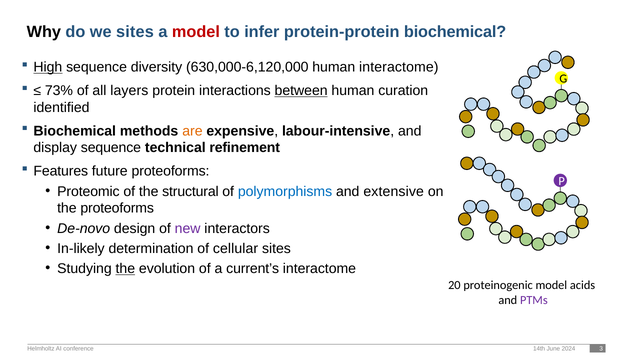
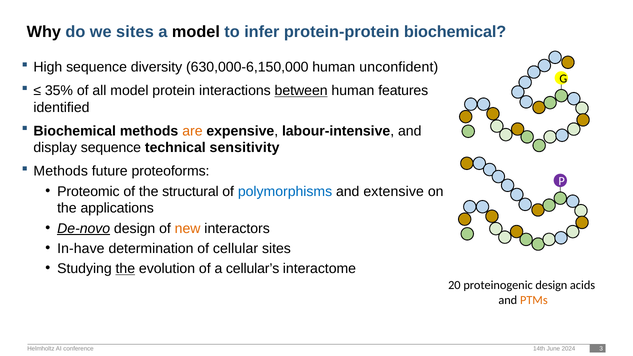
model colour: red -> black (196, 32)
High underline: present -> none (48, 67)
630,000-6,120,000: 630,000-6,120,000 -> 630,000-6,150,000 (247, 67)
human interactome: interactome -> unconfident (399, 67)
73%: 73% -> 35% (59, 91)
all layers: layers -> model (129, 91)
curation: curation -> features (403, 91)
refinement: refinement -> sensitivity (245, 148)
Features: Features -> Methods (61, 171)
the proteoforms: proteoforms -> applications (117, 208)
De-novo underline: none -> present (84, 228)
new colour: purple -> orange (188, 228)
In-likely: In-likely -> In-have (81, 249)
current’s: current’s -> cellular’s (253, 269)
proteinogenic model: model -> design (551, 285)
PTMs colour: purple -> orange (534, 300)
